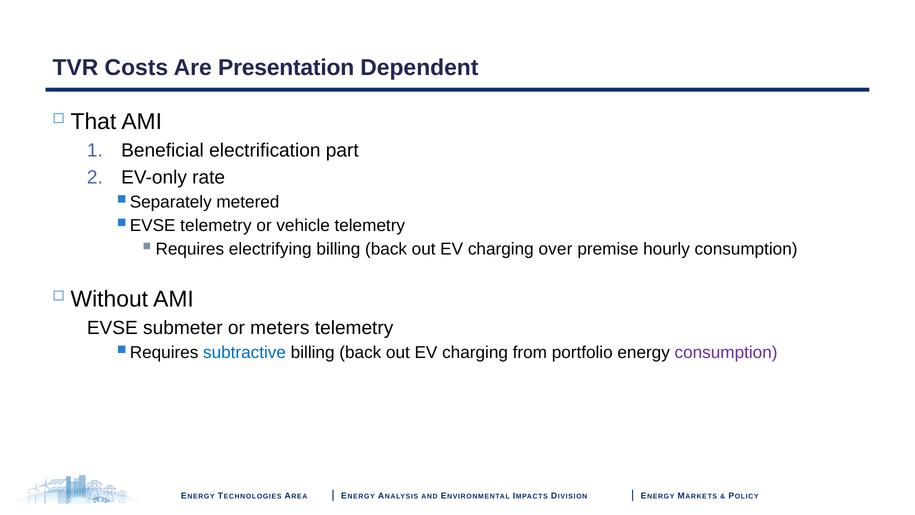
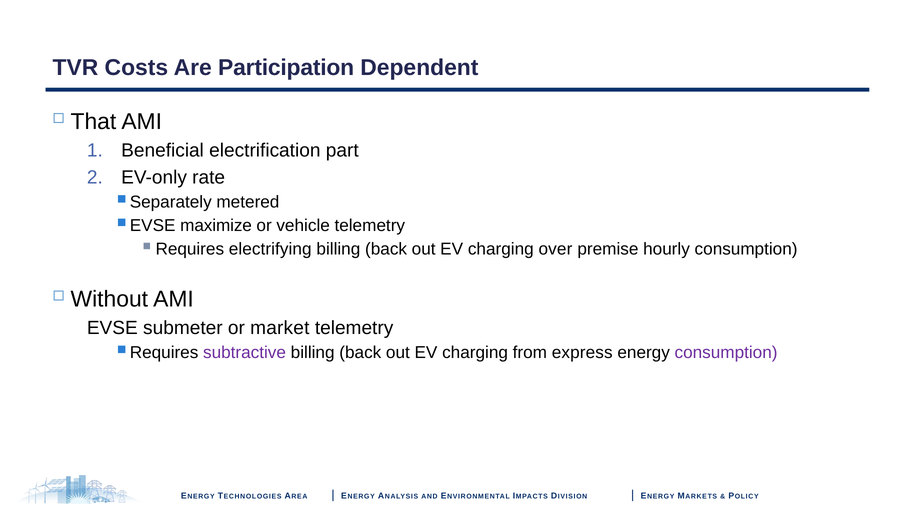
Presentation: Presentation -> Participation (286, 68)
telemetry: telemetry -> maximize (216, 225)
meters: meters -> market (280, 328)
subtractive colour: blue -> purple (245, 352)
portfolio: portfolio -> express (582, 352)
